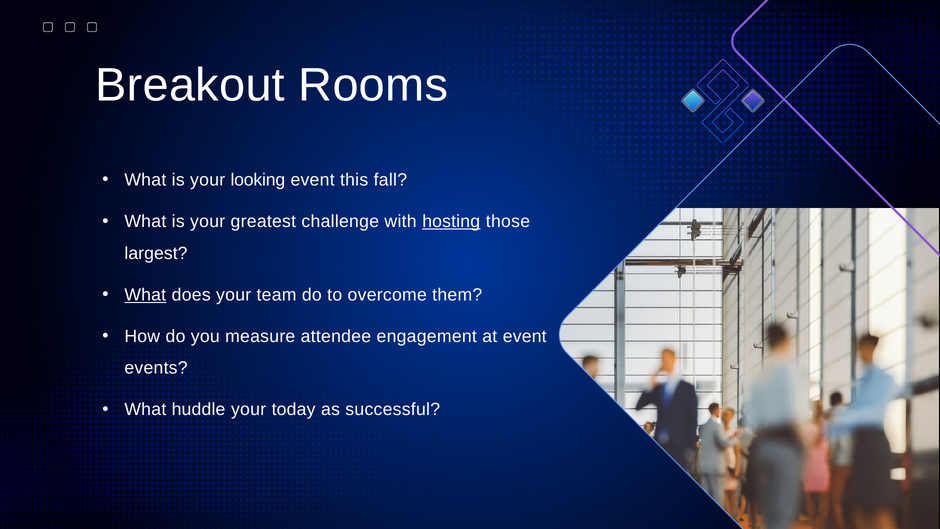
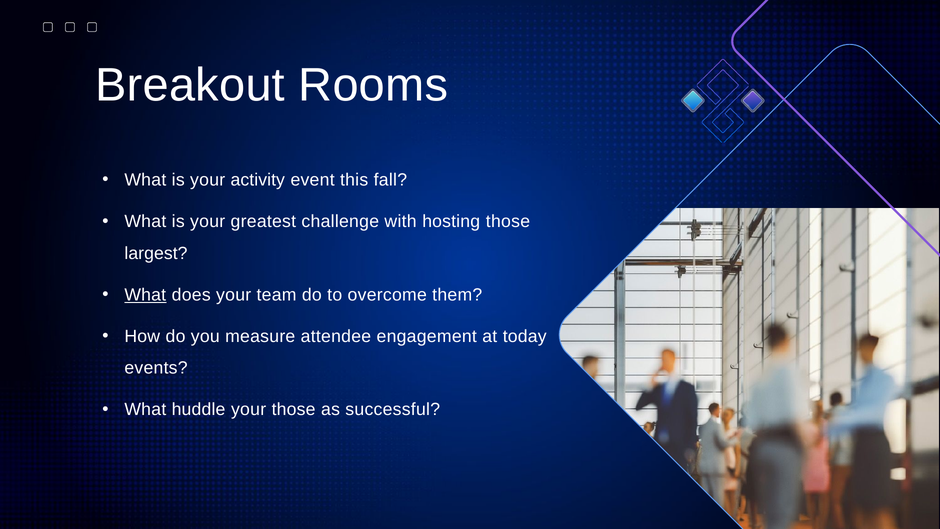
looking: looking -> activity (258, 180)
hosting underline: present -> none (451, 222)
at event: event -> today (525, 336)
your today: today -> those (294, 409)
